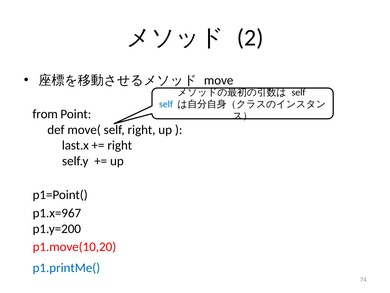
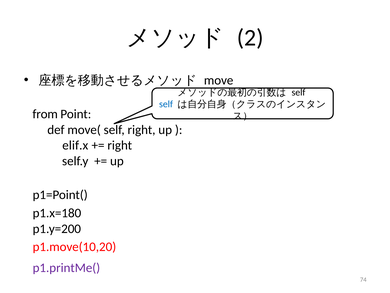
last.x: last.x -> elif.x (75, 145)
p1.x=967: p1.x=967 -> p1.x=180 (57, 213)
p1.printMe( colour: blue -> purple (66, 267)
